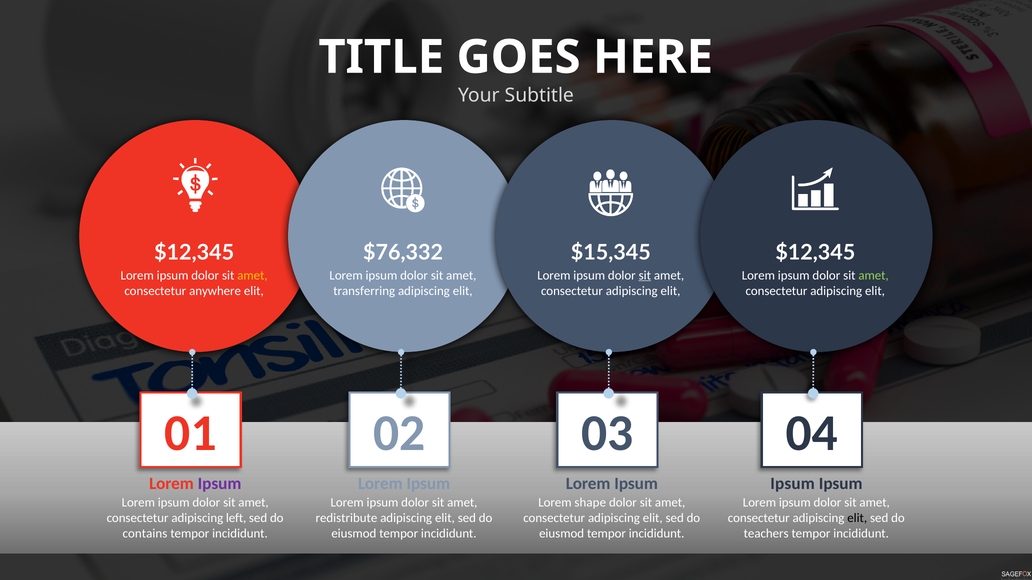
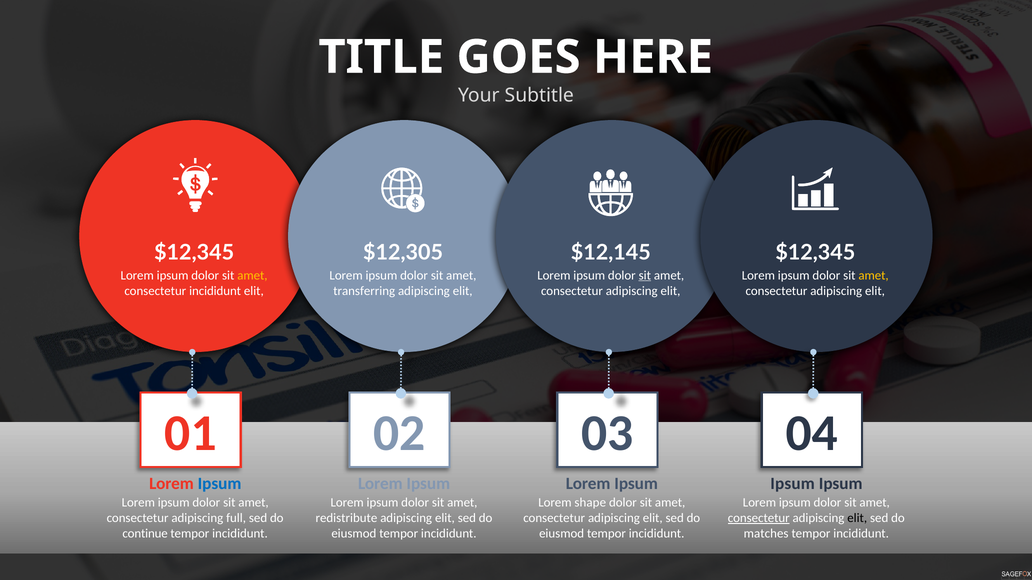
$76,332: $76,332 -> $12,305 (403, 253)
$15,345: $15,345 -> $12,145 (611, 253)
amet colour: light green -> yellow (874, 276)
consectetur anywhere: anywhere -> incididunt (215, 291)
Ipsum colour: purple -> blue (220, 484)
left: left -> full (236, 518)
consectetur underline: none -> present (759, 518)
contains: contains -> continue (145, 534)
teachers: teachers -> matches (766, 534)
